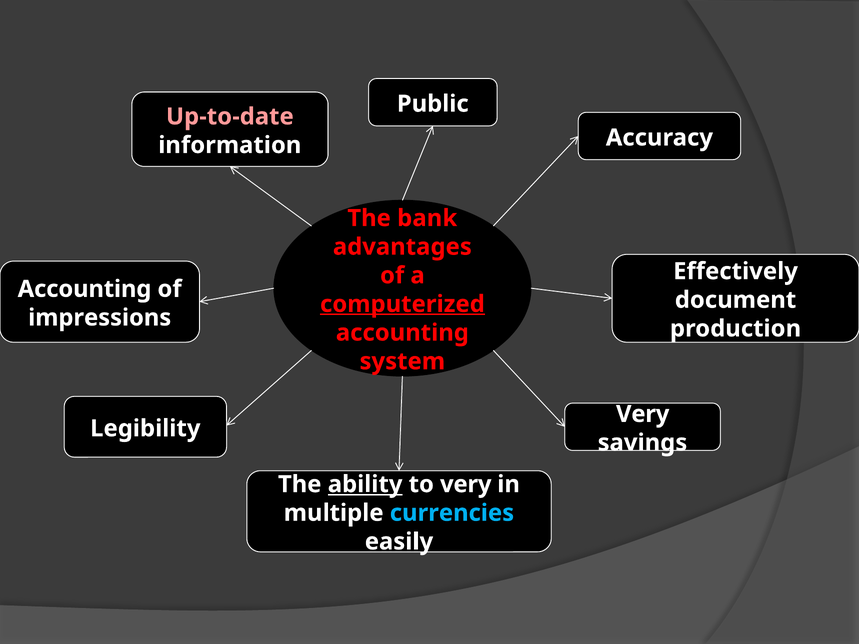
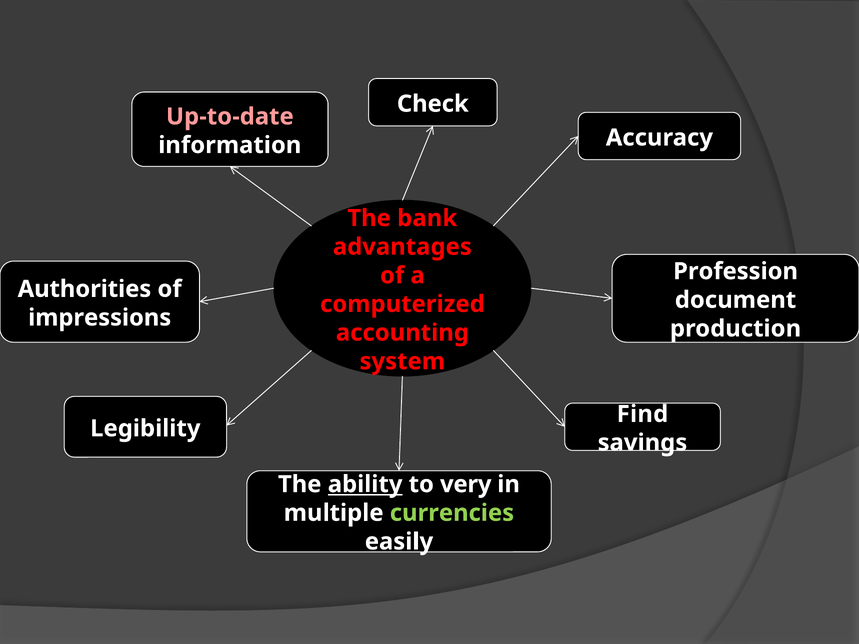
Public: Public -> Check (433, 104)
Effectively: Effectively -> Profession (736, 271)
Accounting: Accounting -> Authorities (84, 289)
computerized underline: present -> none (402, 304)
Very: Very -> Find (642, 414)
currencies colour: light blue -> light green (452, 513)
